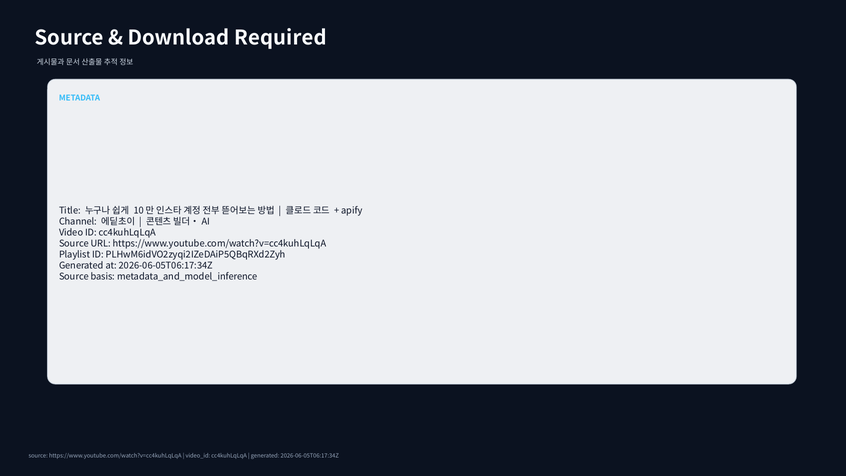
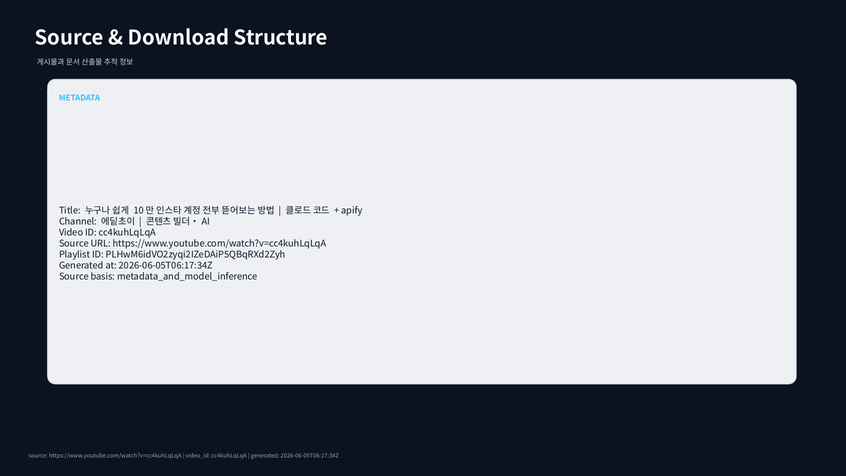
Required: Required -> Structure (281, 38)
